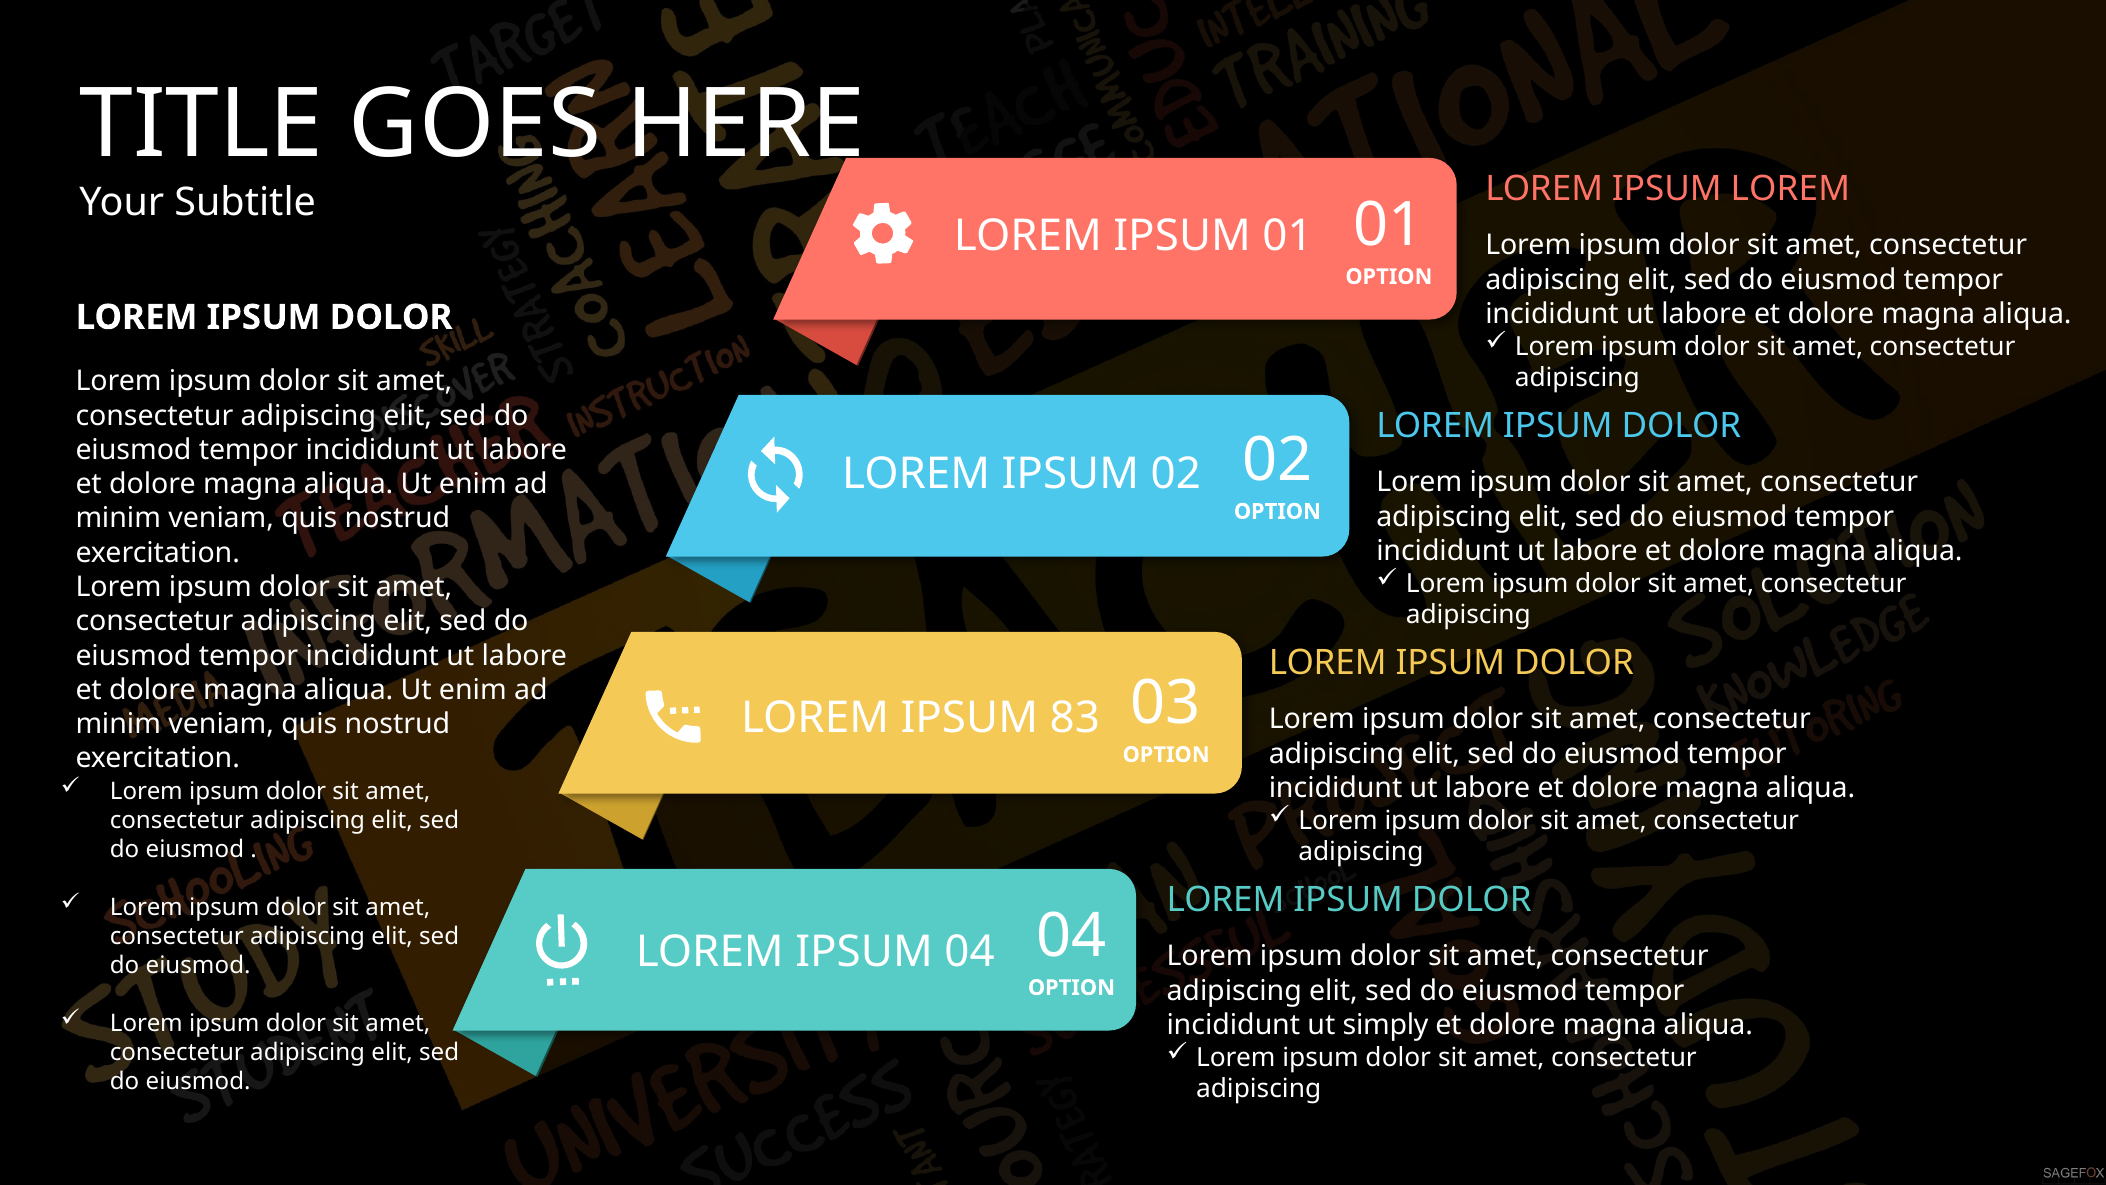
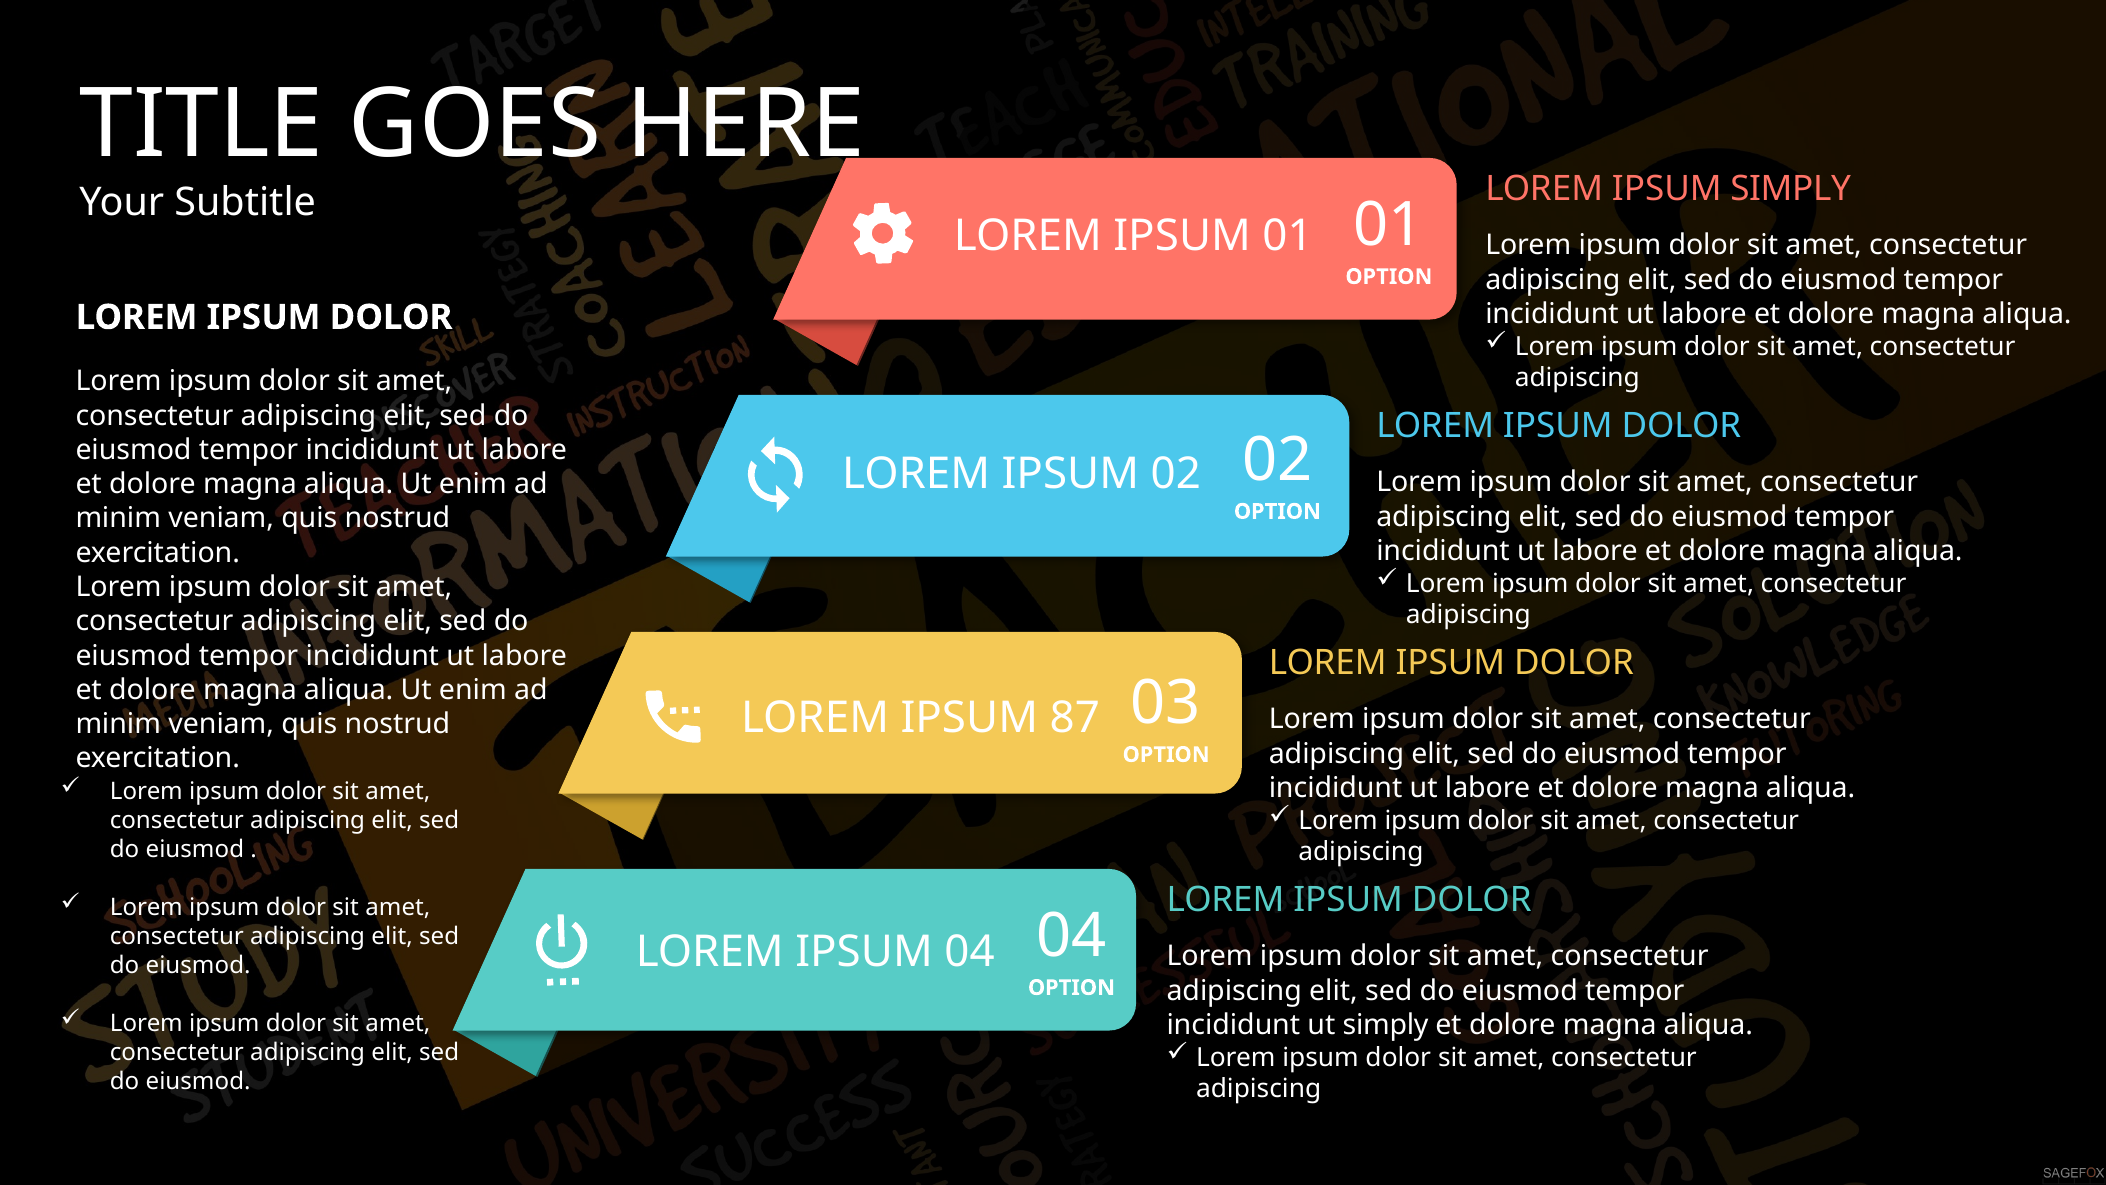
IPSUM LOREM: LOREM -> SIMPLY (1791, 189)
83: 83 -> 87 (1075, 717)
